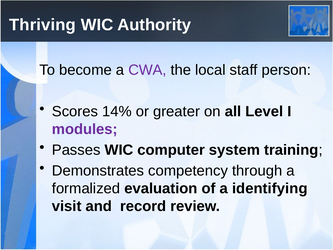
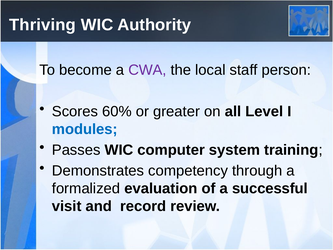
14%: 14% -> 60% (117, 111)
modules colour: purple -> blue (85, 129)
identifying: identifying -> successful (270, 188)
